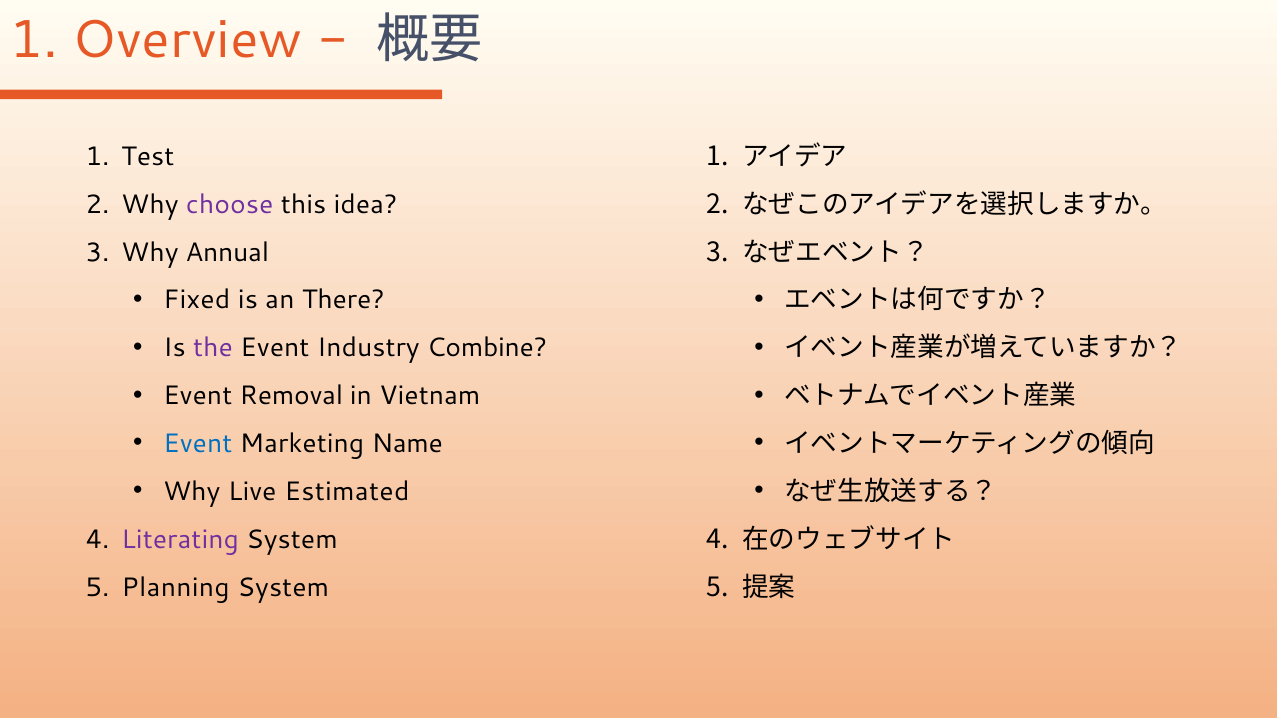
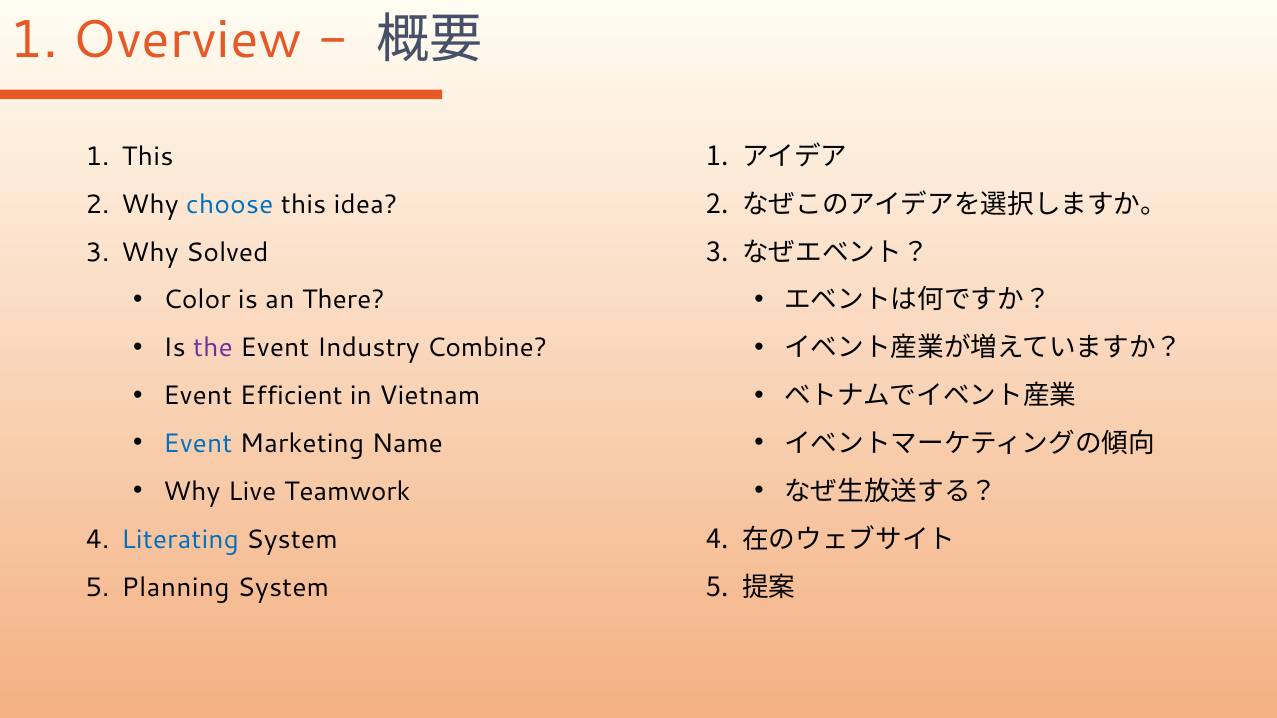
1 Test: Test -> This (148, 157)
choose colour: purple -> blue (230, 204)
Annual: Annual -> Solved (227, 252)
Fixed: Fixed -> Color (197, 300)
Removal: Removal -> Efficient (291, 396)
Estimated: Estimated -> Teamwork (347, 492)
Literating colour: purple -> blue (180, 540)
